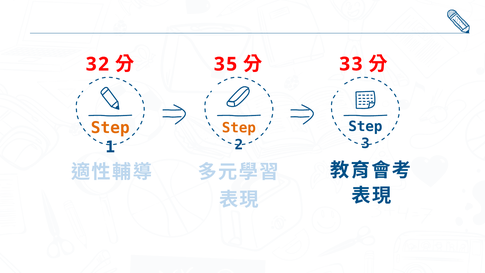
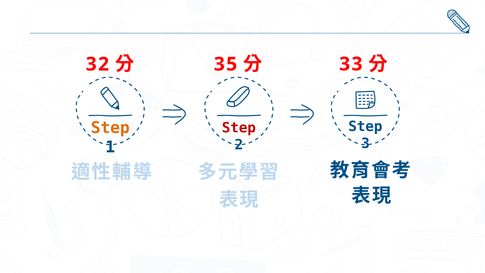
Step colour: orange -> red (239, 128)
